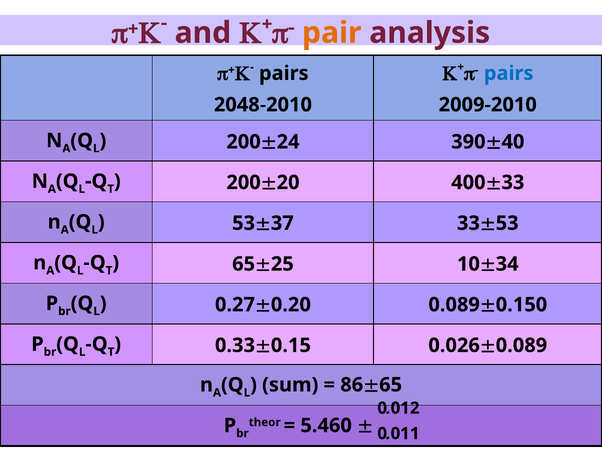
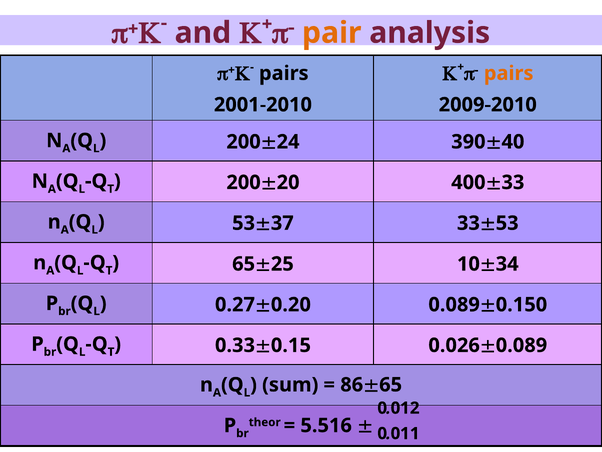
pairs colour: blue -> orange (509, 73)
2048-2010: 2048-2010 -> 2001-2010 (263, 105)
5.460: 5.460 -> 5.516 (326, 425)
